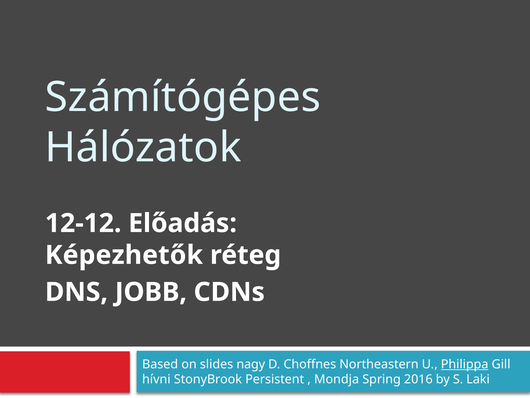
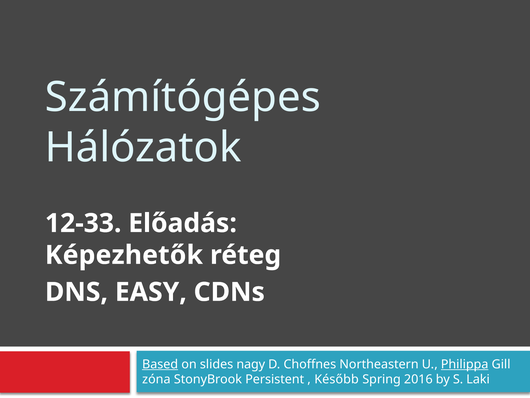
12-12: 12-12 -> 12-33 (83, 223)
JOBB: JOBB -> EASY (151, 292)
Based underline: none -> present (160, 364)
hívni: hívni -> zóna (156, 379)
Mondja: Mondja -> Később (337, 379)
